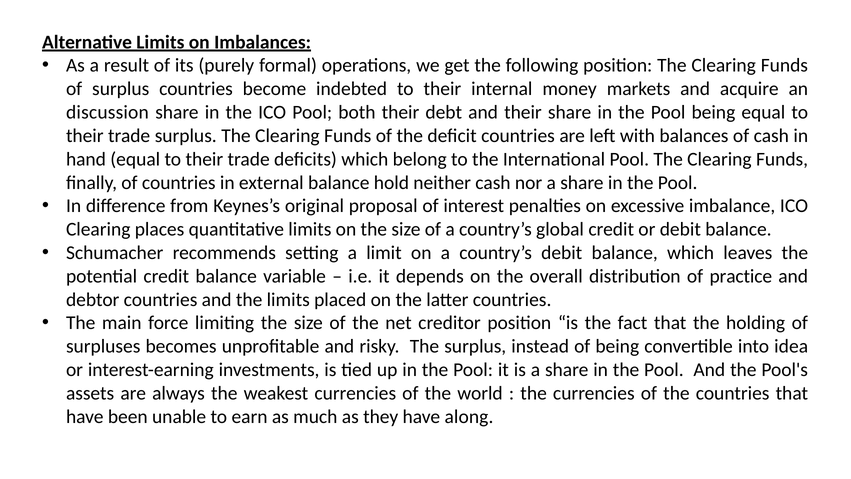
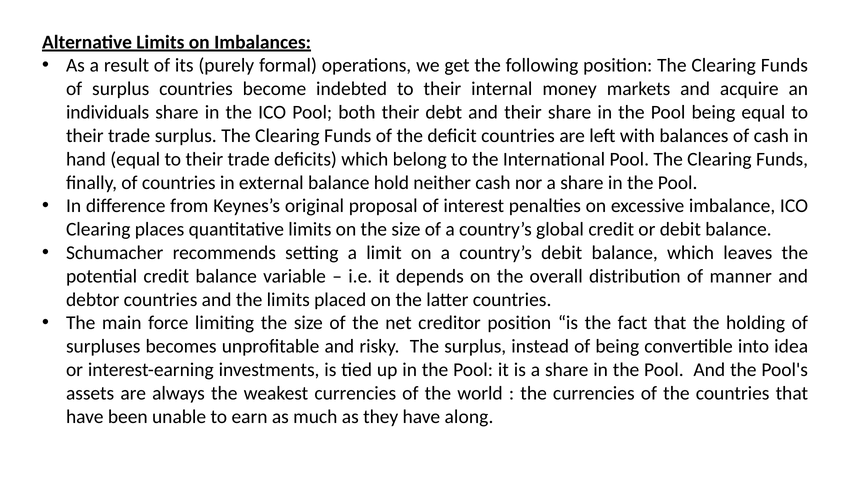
discussion: discussion -> individuals (108, 112)
practice: practice -> manner (741, 276)
